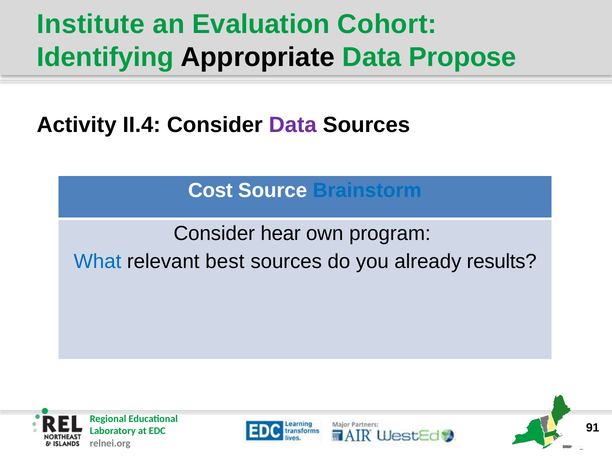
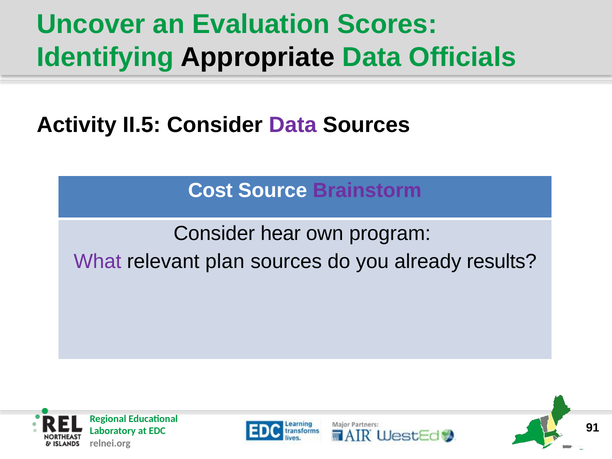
Institute: Institute -> Uncover (91, 24)
Cohort: Cohort -> Scores (387, 24)
Propose: Propose -> Officials (463, 57)
II.4: II.4 -> II.5 (142, 125)
Brainstorm colour: blue -> purple (367, 191)
What colour: blue -> purple (97, 261)
best: best -> plan (225, 261)
